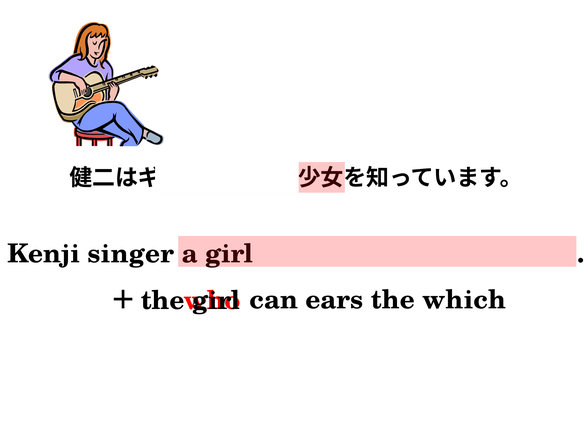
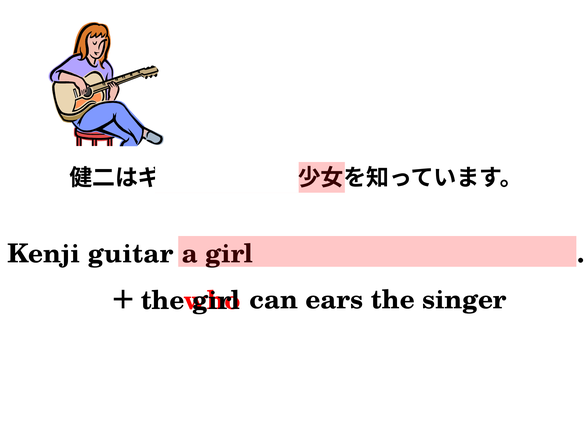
singer: singer -> guitar (131, 254)
which: which -> singer (464, 300)
